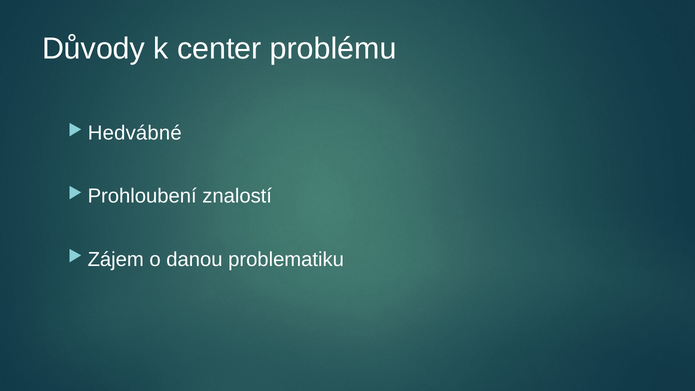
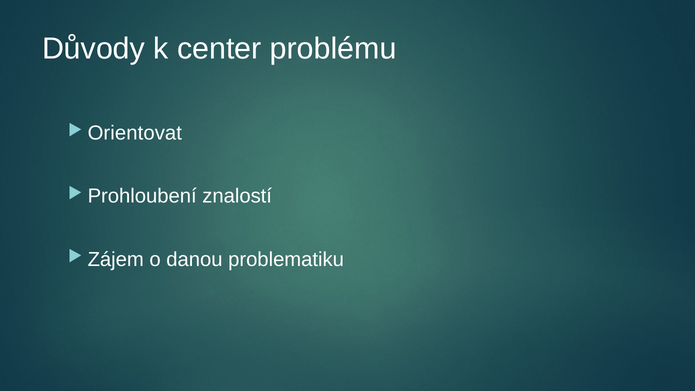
Hedvábné: Hedvábné -> Orientovat (135, 133)
